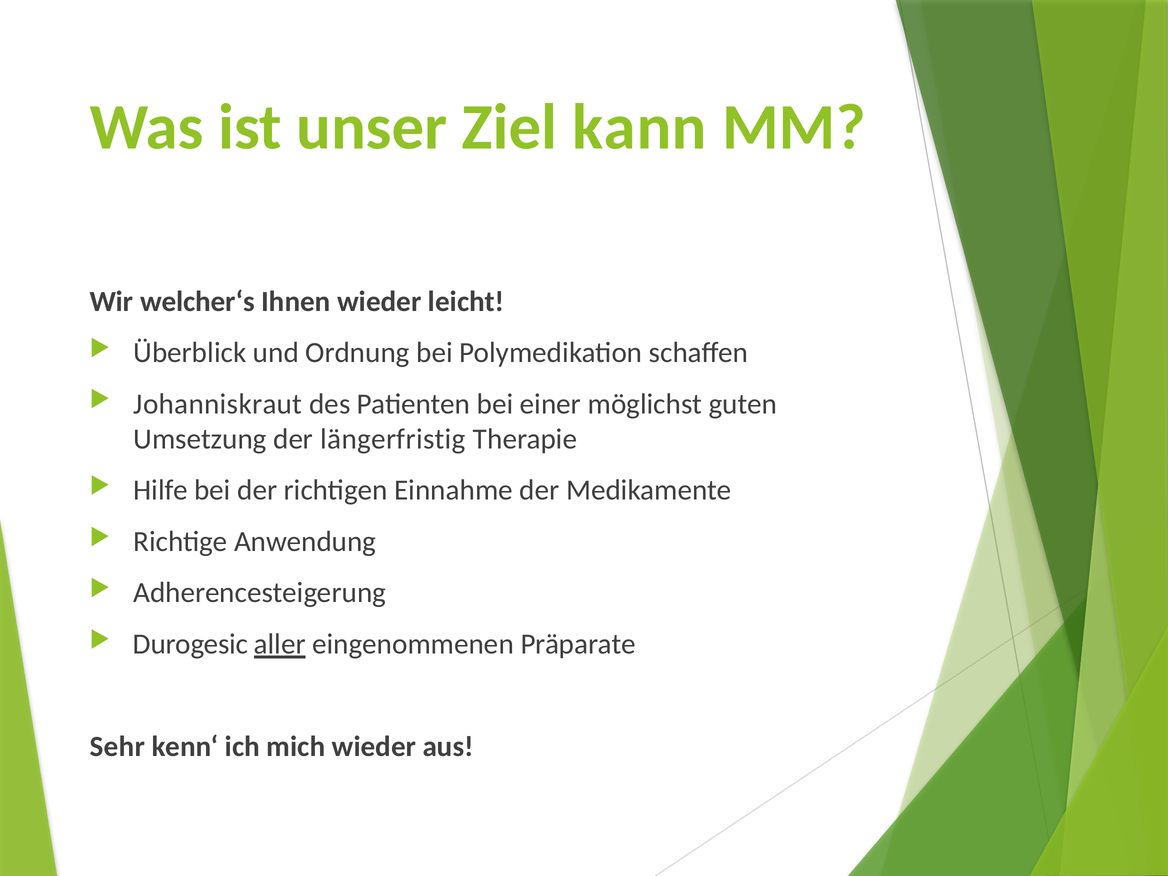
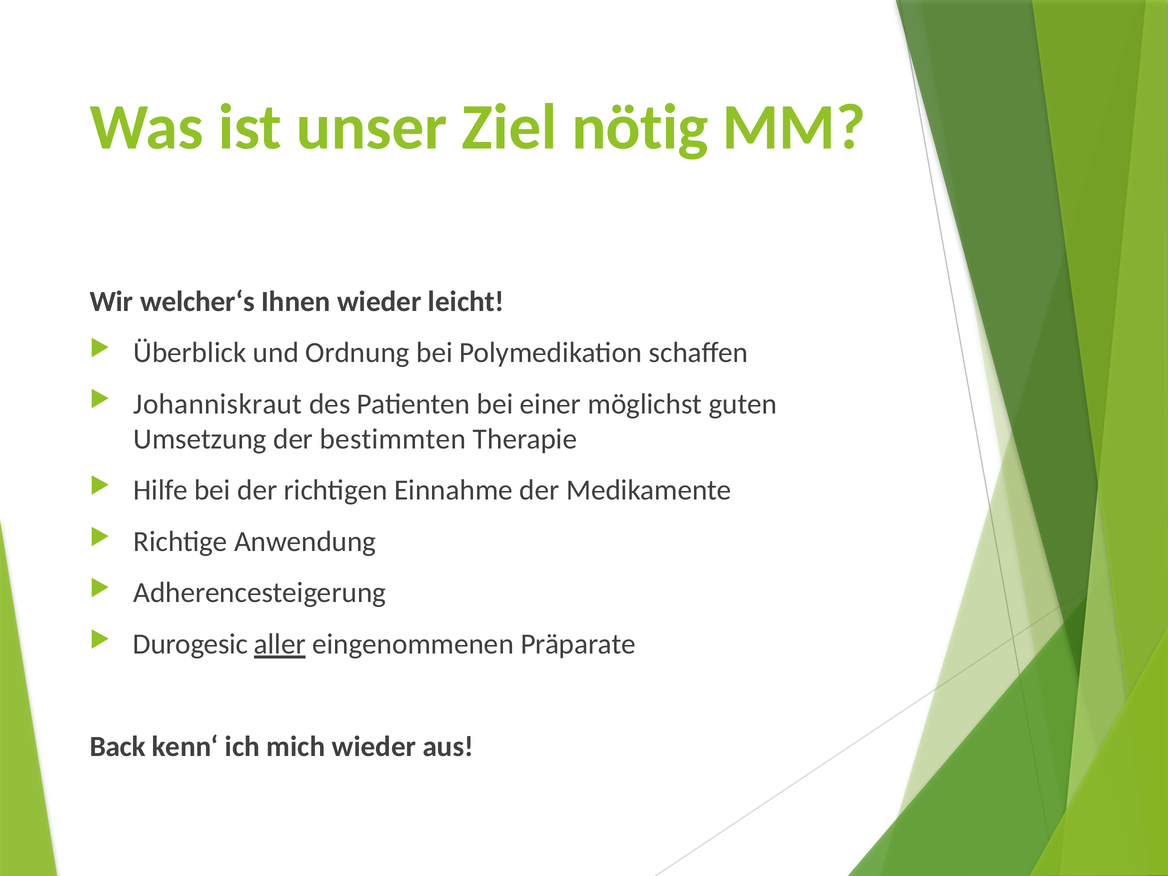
kann: kann -> nötig (640, 127)
längerfristig: längerfristig -> bestimmten (393, 439)
Sehr: Sehr -> Back (118, 747)
